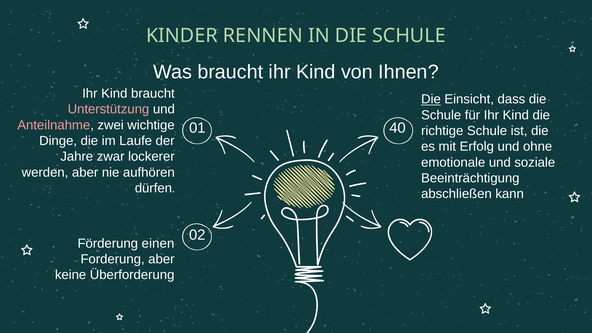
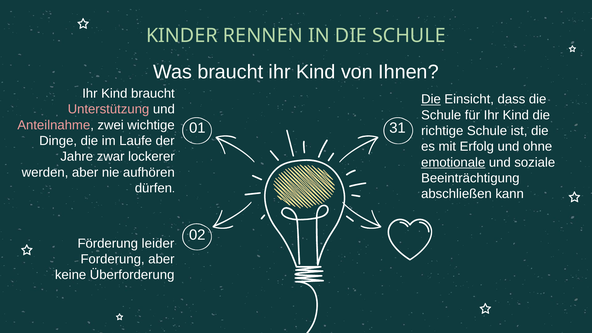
40: 40 -> 31 (397, 128)
emotionale underline: none -> present (453, 162)
einen: einen -> leider (158, 243)
